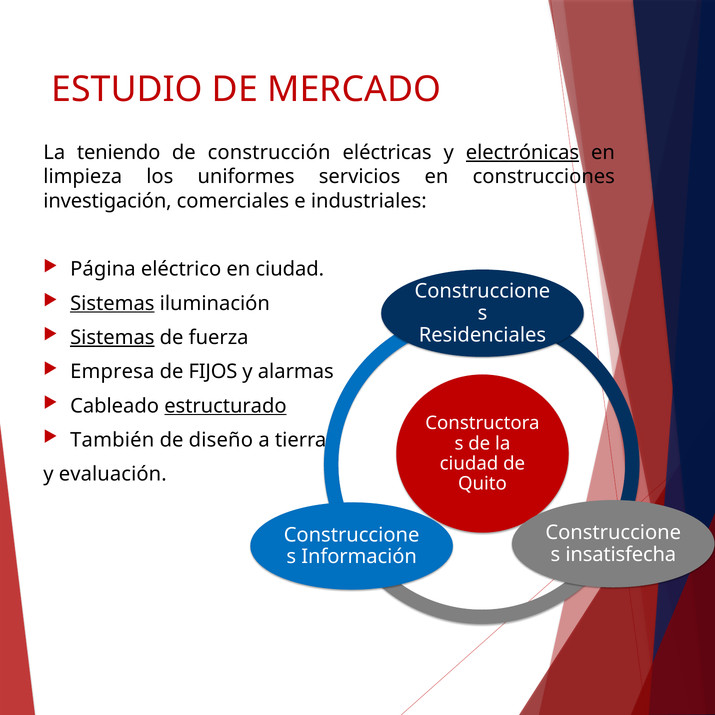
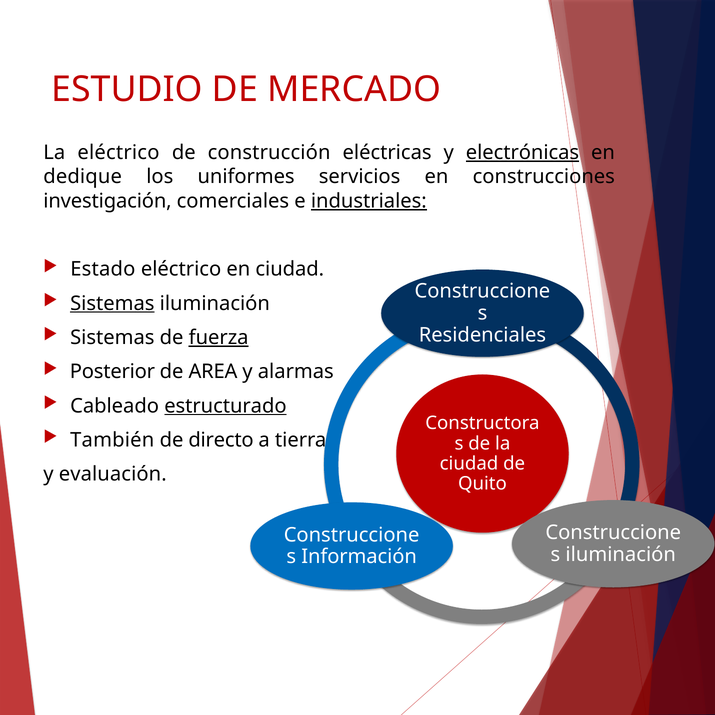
La teniendo: teniendo -> eléctrico (118, 153)
limpieza: limpieza -> dedique (83, 177)
industriales underline: none -> present (369, 201)
Página: Página -> Estado (103, 269)
Sistemas underline: present -> none (112, 338)
fuerza underline: none -> present (219, 338)
Empresa: Empresa -> Posterior (112, 372)
FIJOS: FIJOS -> AREA (213, 372)
diseño: diseño -> directo (221, 440)
insatisfecha: insatisfecha -> iluminación (621, 554)
